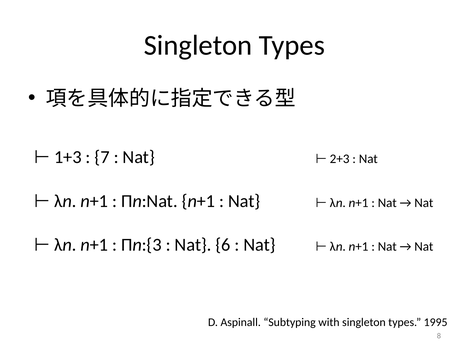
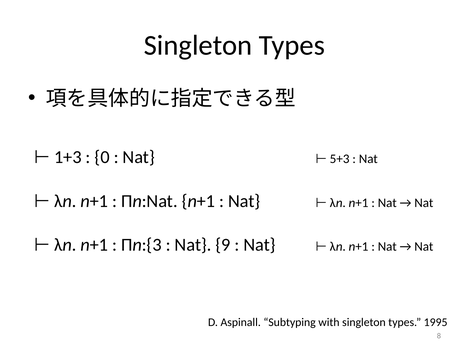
7: 7 -> 0 (102, 157)
2+3: 2+3 -> 5+3 (340, 159)
6: 6 -> 9 (223, 245)
